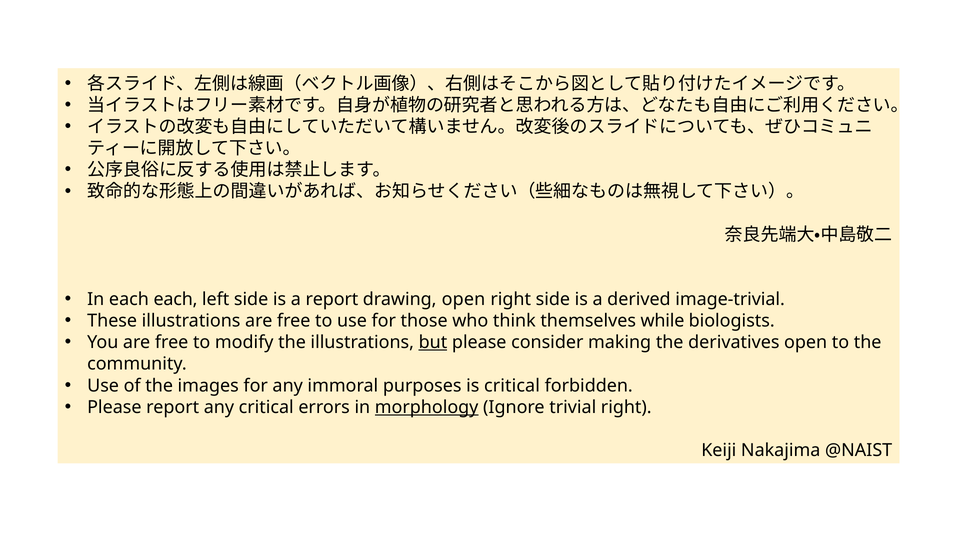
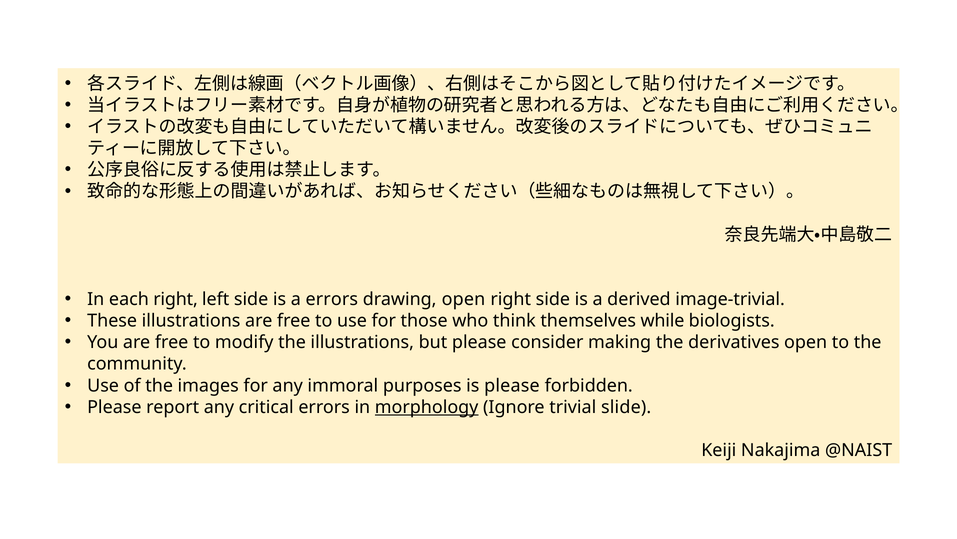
each each: each -> right (176, 299)
a report: report -> errors (332, 299)
but underline: present -> none (433, 342)
is critical: critical -> please (512, 385)
trivial right: right -> slide (626, 407)
